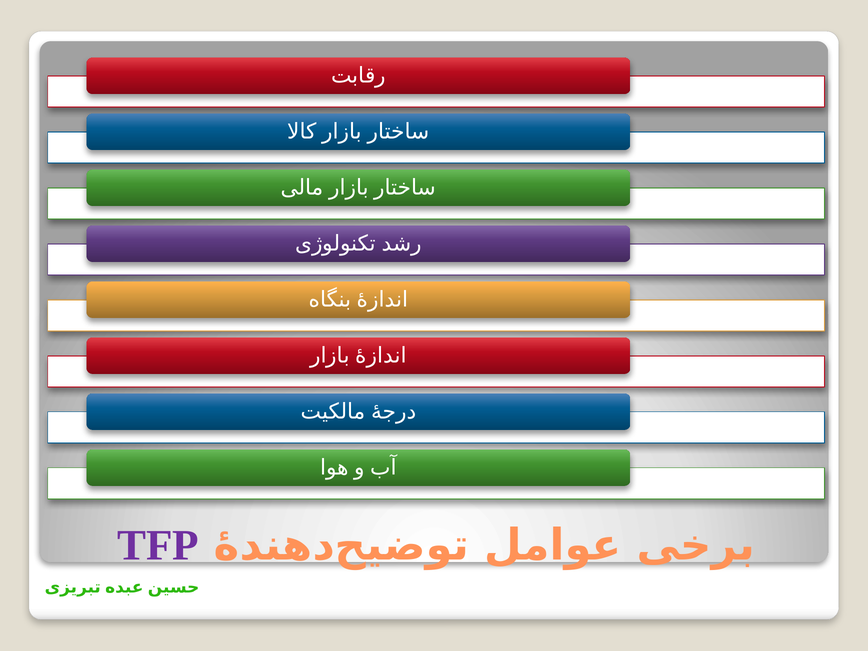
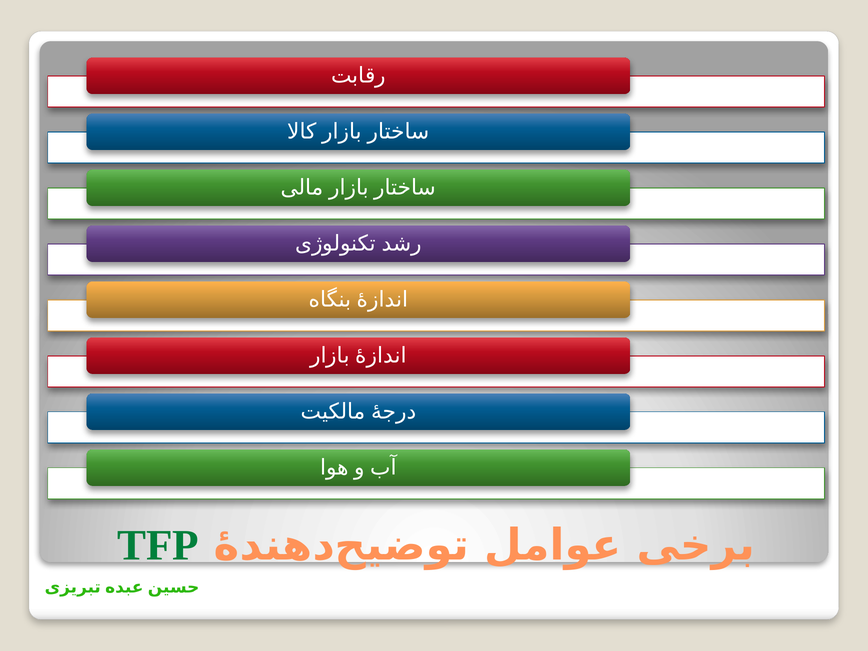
TFP colour: purple -> green (158, 546)
